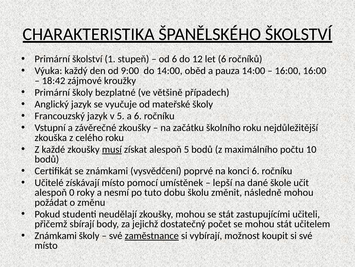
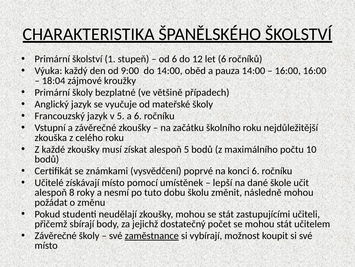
18:42: 18:42 -> 18:04 (54, 80)
musí underline: present -> none (112, 149)
0: 0 -> 8 (72, 192)
Známkami: Známkami -> Závěrečné (56, 235)
